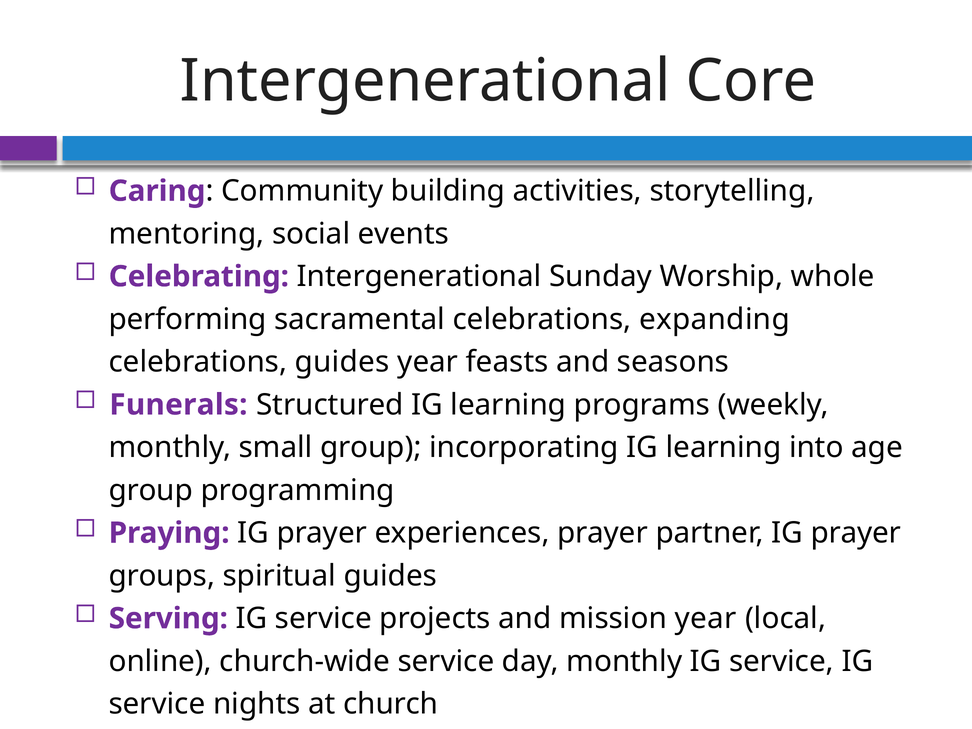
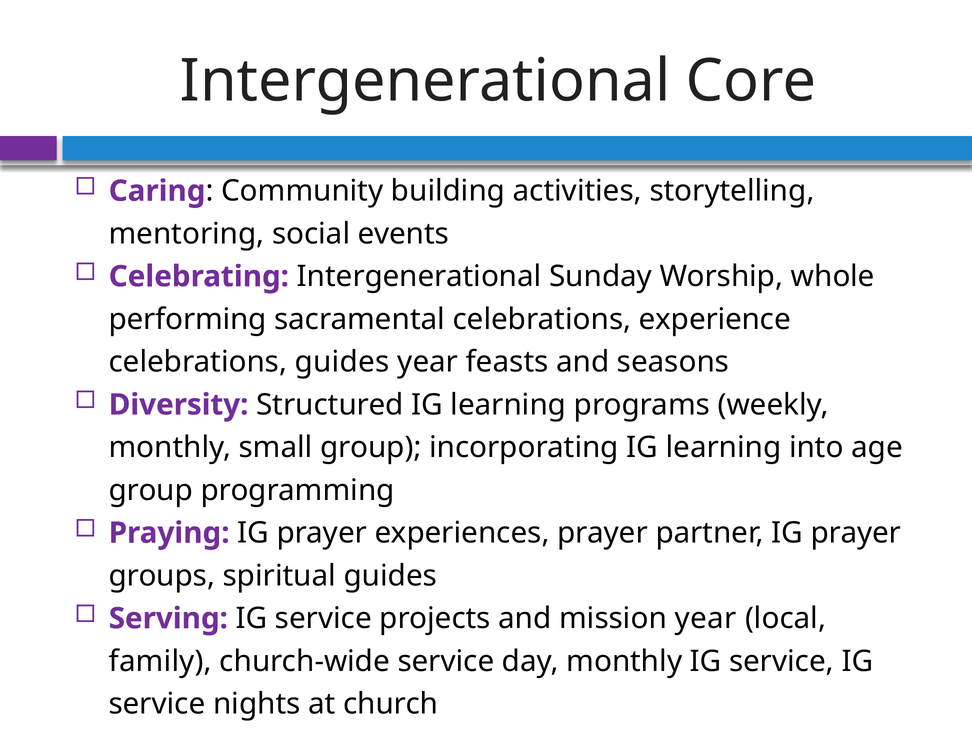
expanding: expanding -> experience (715, 319)
Funerals: Funerals -> Diversity (179, 405)
online: online -> family (160, 661)
